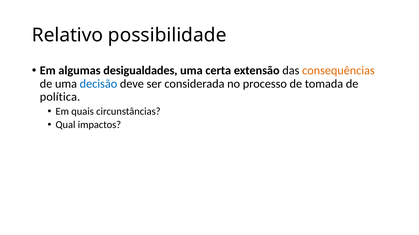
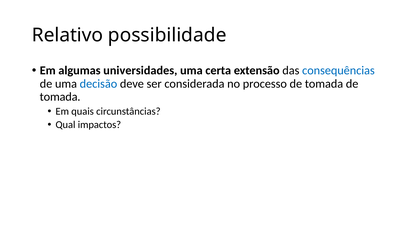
desigualdades: desigualdades -> universidades (140, 71)
consequências colour: orange -> blue (338, 71)
política: política -> tomada (60, 97)
